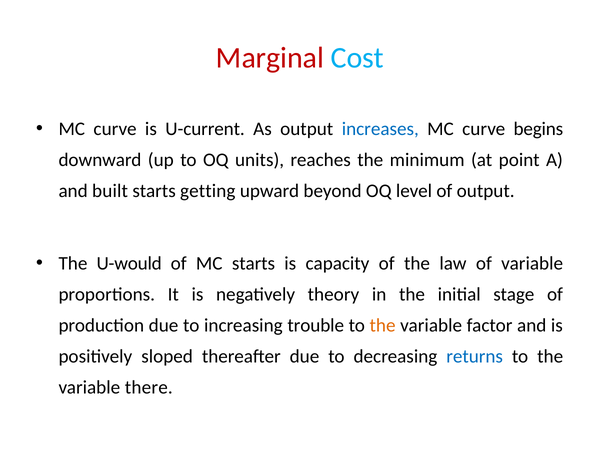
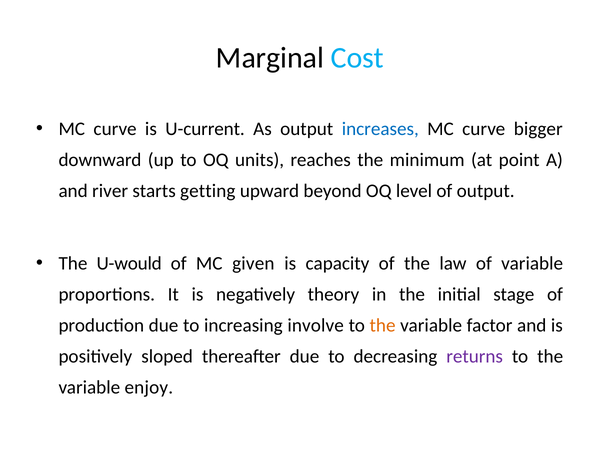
Marginal colour: red -> black (270, 58)
begins: begins -> bigger (538, 129)
built: built -> river (110, 191)
MC starts: starts -> given (253, 264)
trouble: trouble -> involve (316, 326)
returns colour: blue -> purple (475, 357)
there: there -> enjoy (149, 388)
